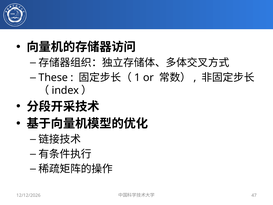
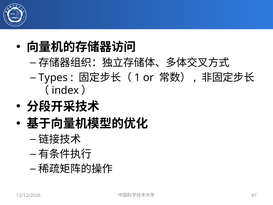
These: These -> Types (53, 78)
